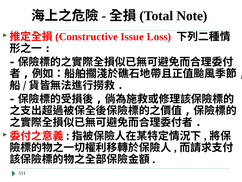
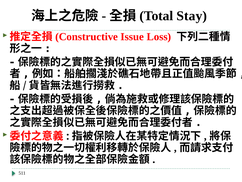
Note: Note -> Stay (192, 16)
